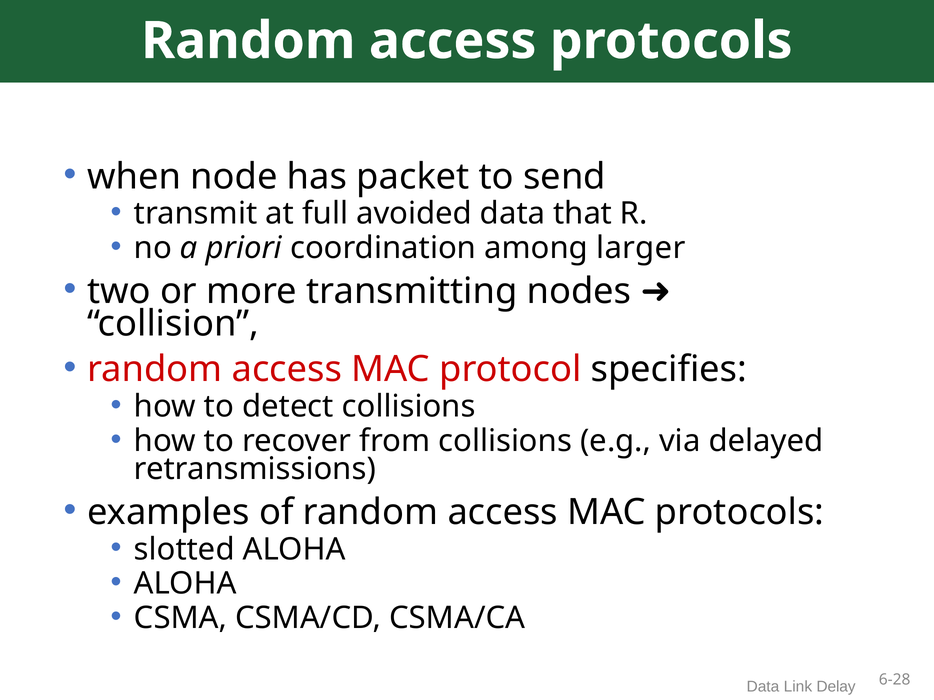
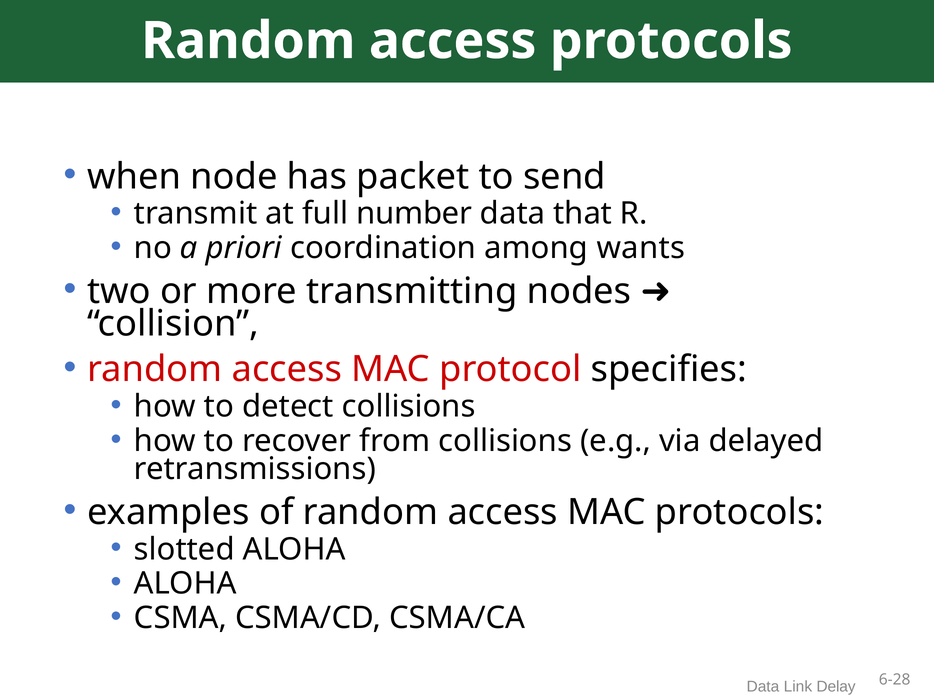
avoided: avoided -> number (414, 214)
larger: larger -> wants (641, 248)
